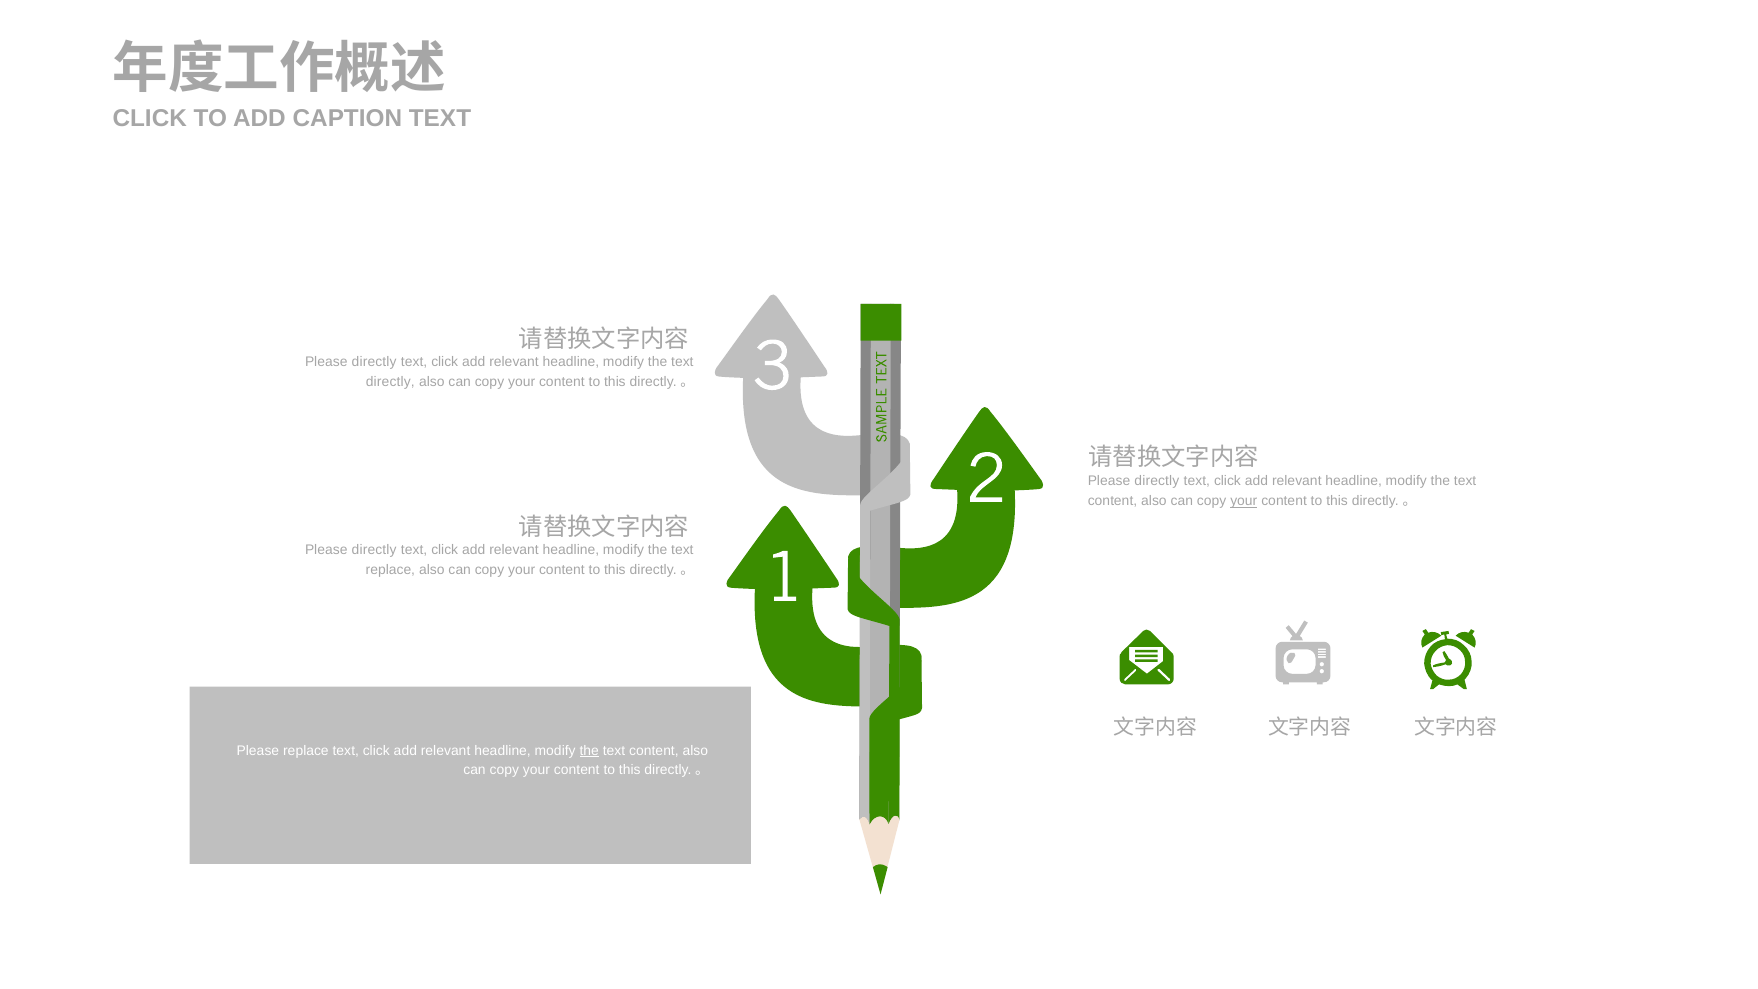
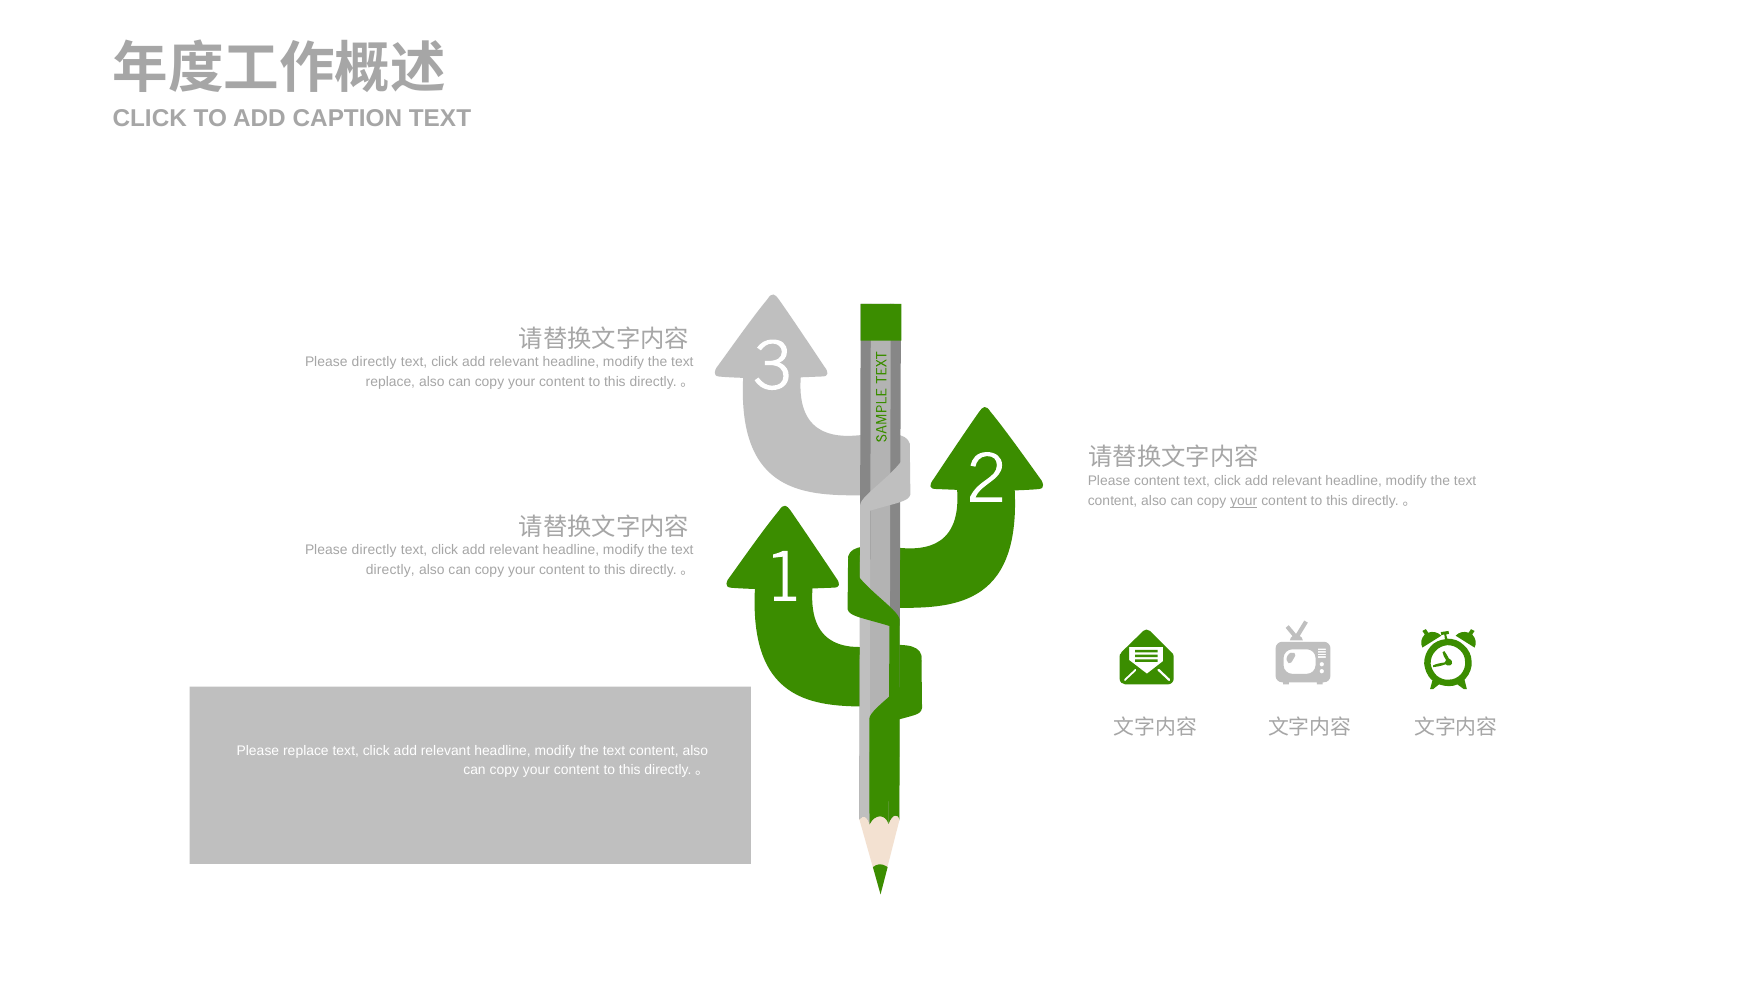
directly: directly -> replace (390, 382)
directly: directly -> content (1157, 481)
replace: replace -> directly (390, 570)
the underline: present -> none (589, 750)
